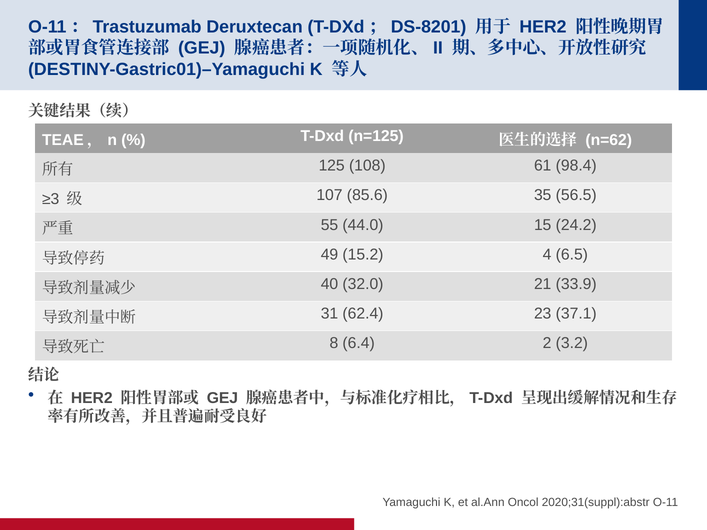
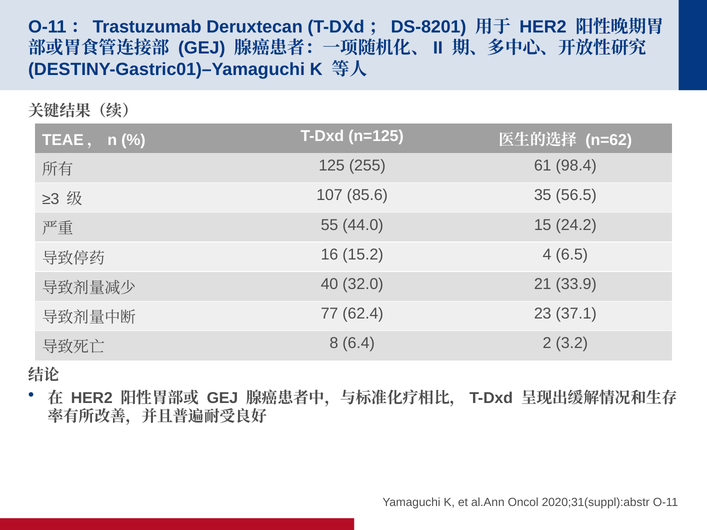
108: 108 -> 255 (367, 166)
49: 49 -> 16 (330, 255)
31: 31 -> 77 (330, 314)
